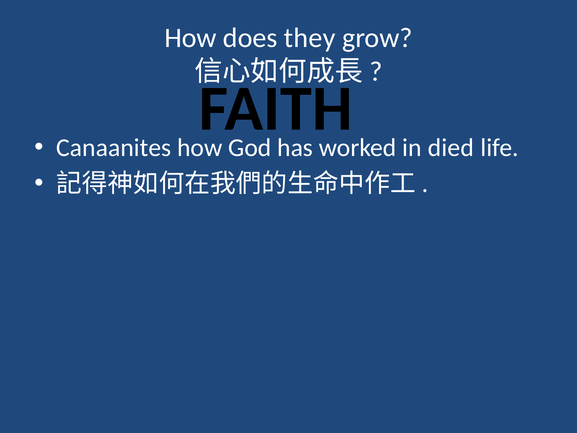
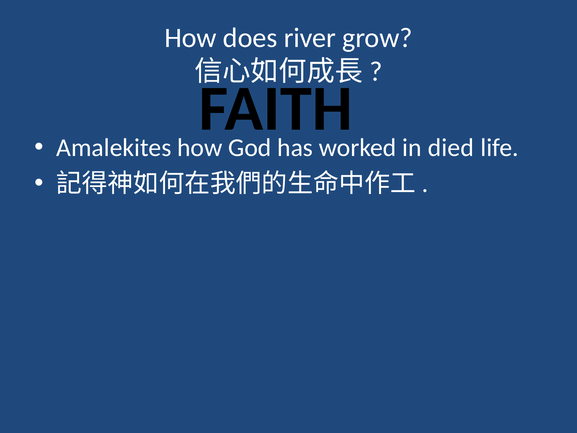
they: they -> river (310, 38)
Canaanites: Canaanites -> Amalekites (114, 148)
